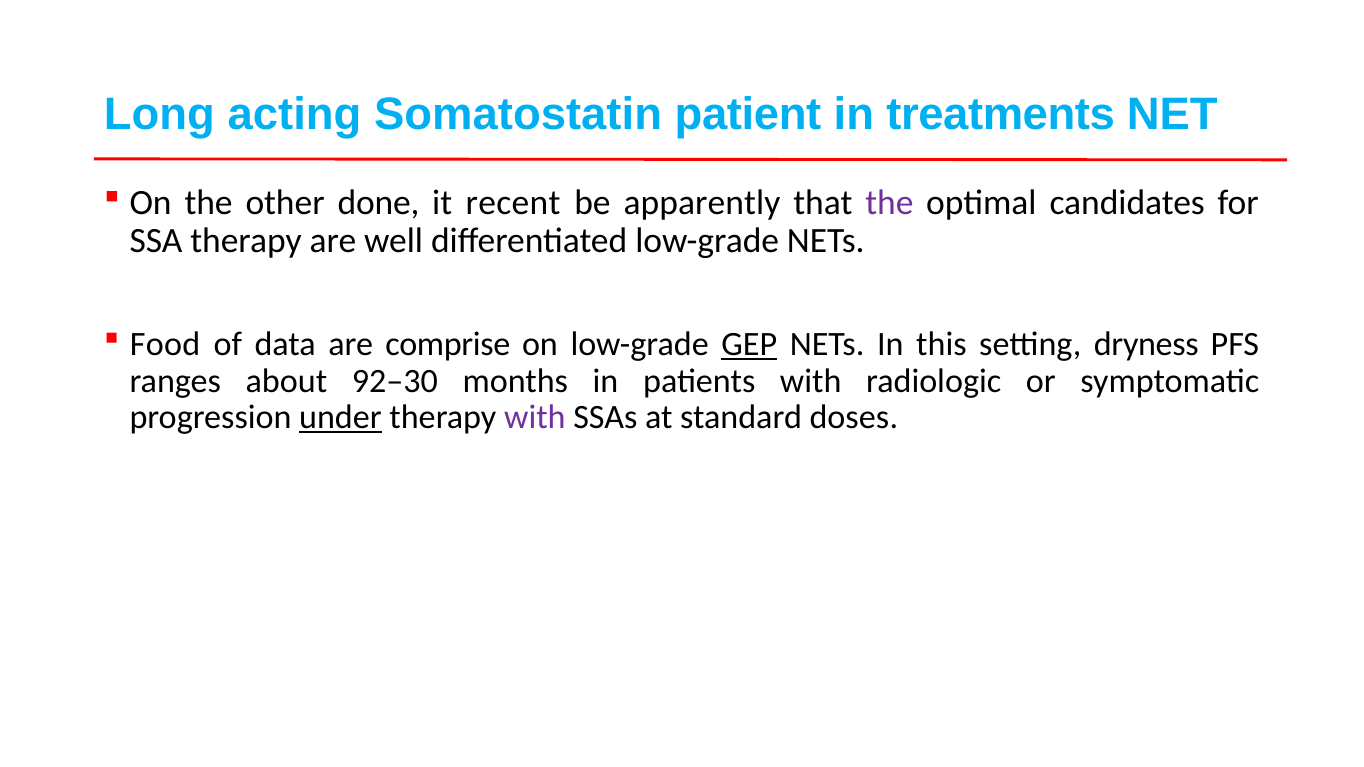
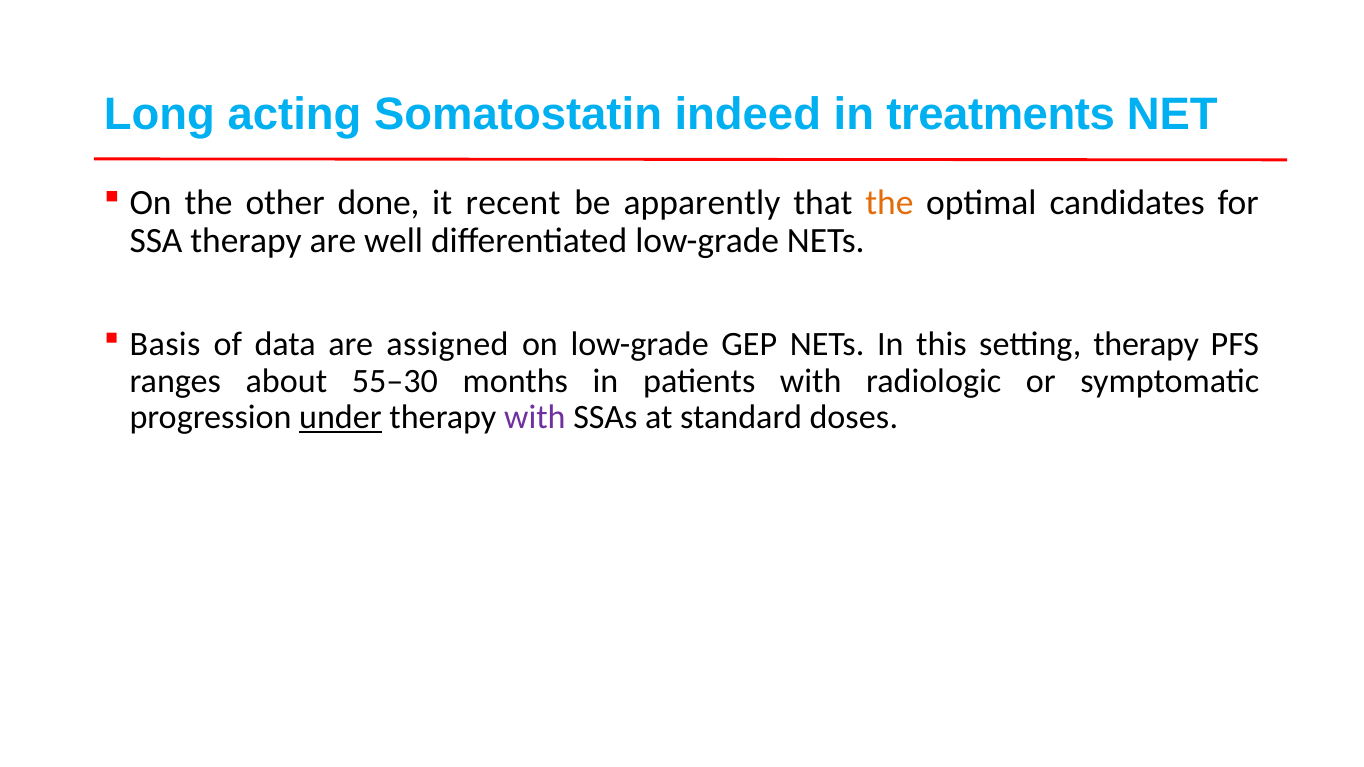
patient: patient -> indeed (748, 115)
the colour: purple -> orange (889, 203)
Food: Food -> Basis (165, 344)
comprise: comprise -> assigned (447, 344)
GEP underline: present -> none (749, 344)
setting dryness: dryness -> therapy (1146, 344)
92–30: 92–30 -> 55–30 (395, 381)
